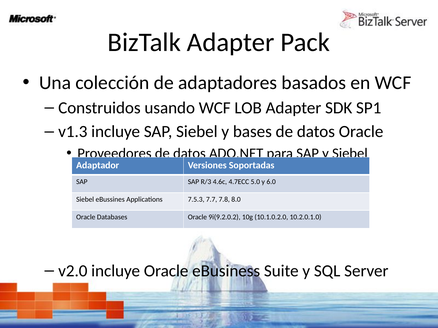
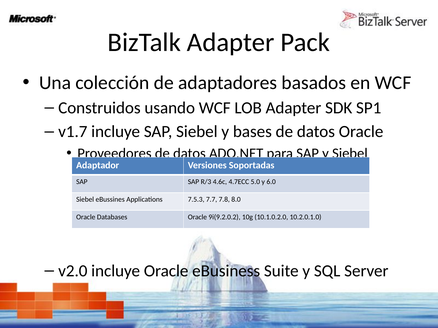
v1.3: v1.3 -> v1.7 (73, 132)
